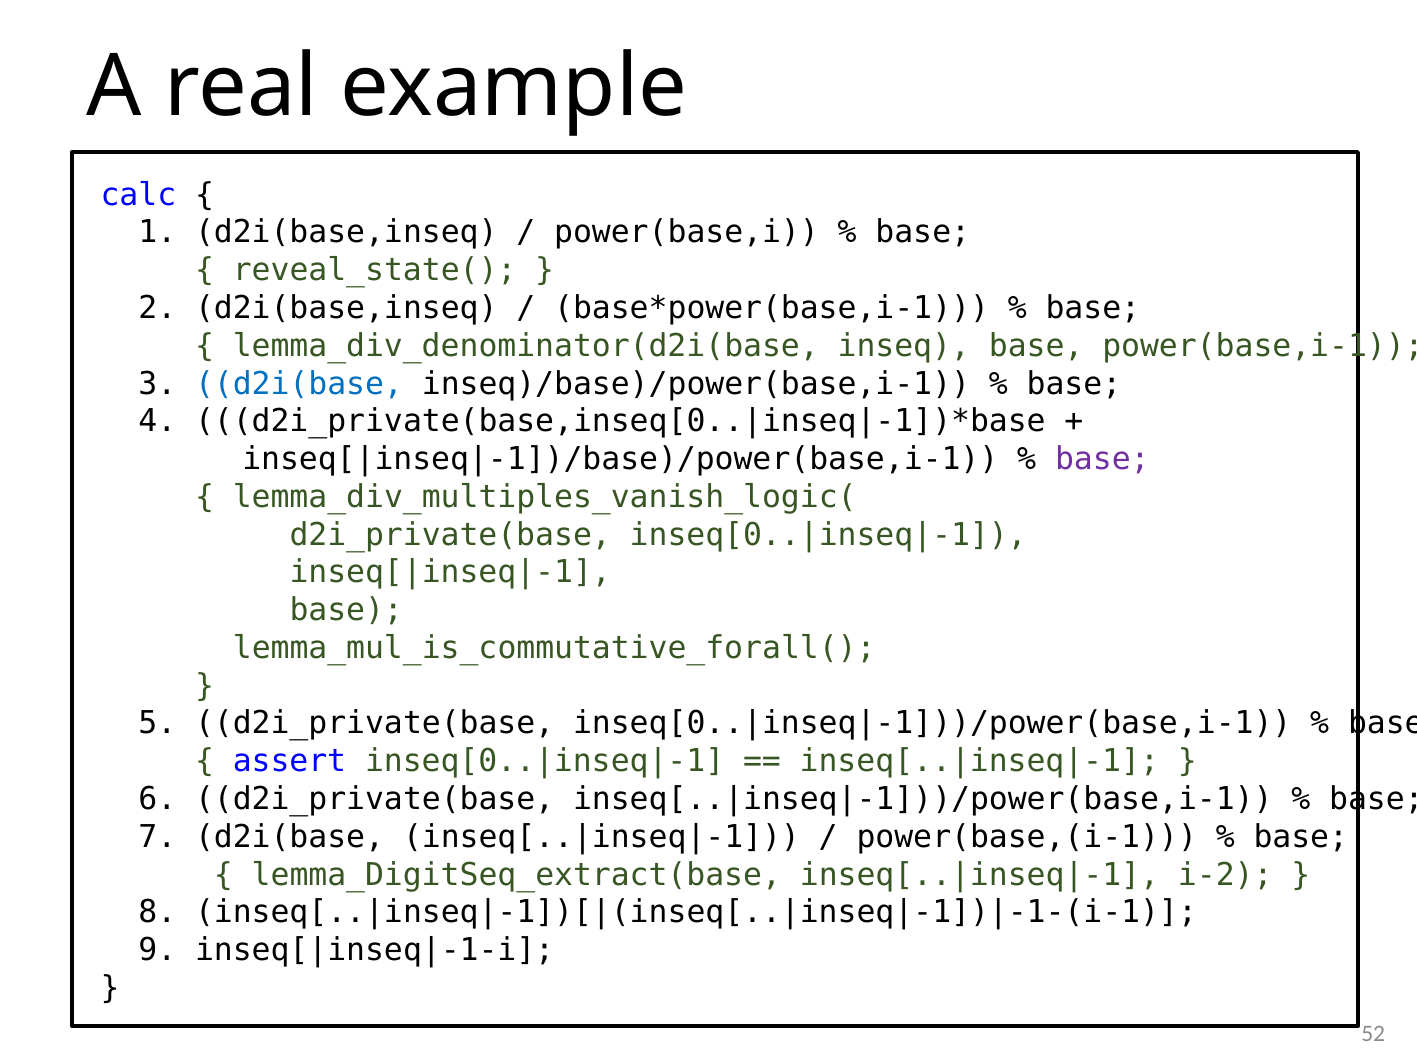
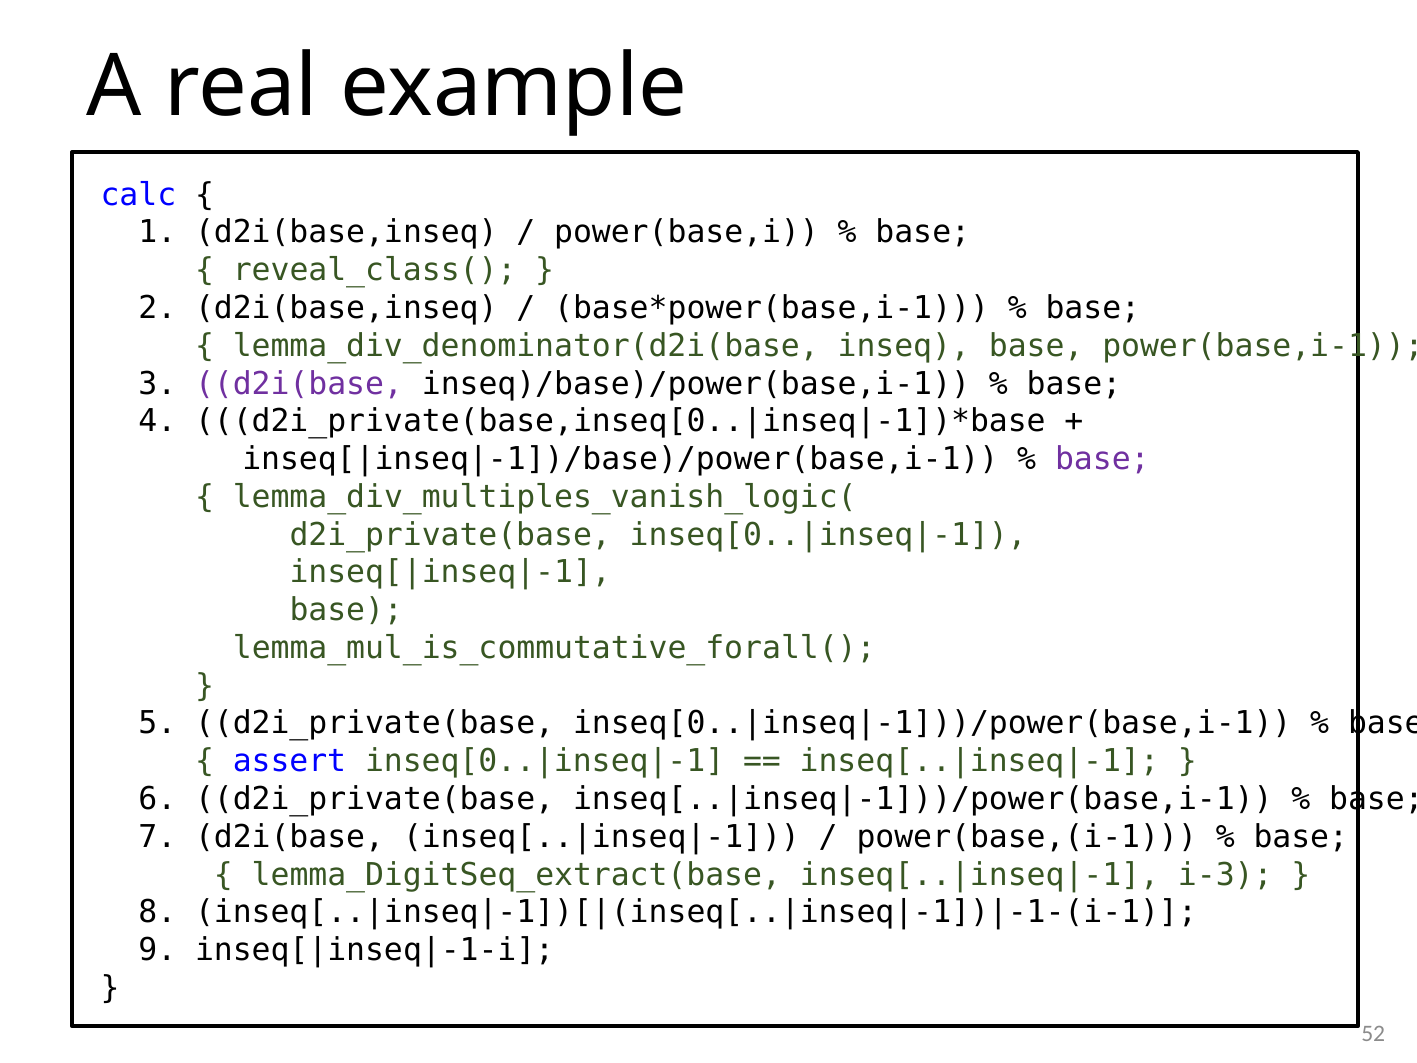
reveal_state(: reveal_state( -> reveal_class( (375, 270)
d2i(base colour: blue -> purple (299, 384)
i-2: i-2 -> i-3 (1225, 875)
